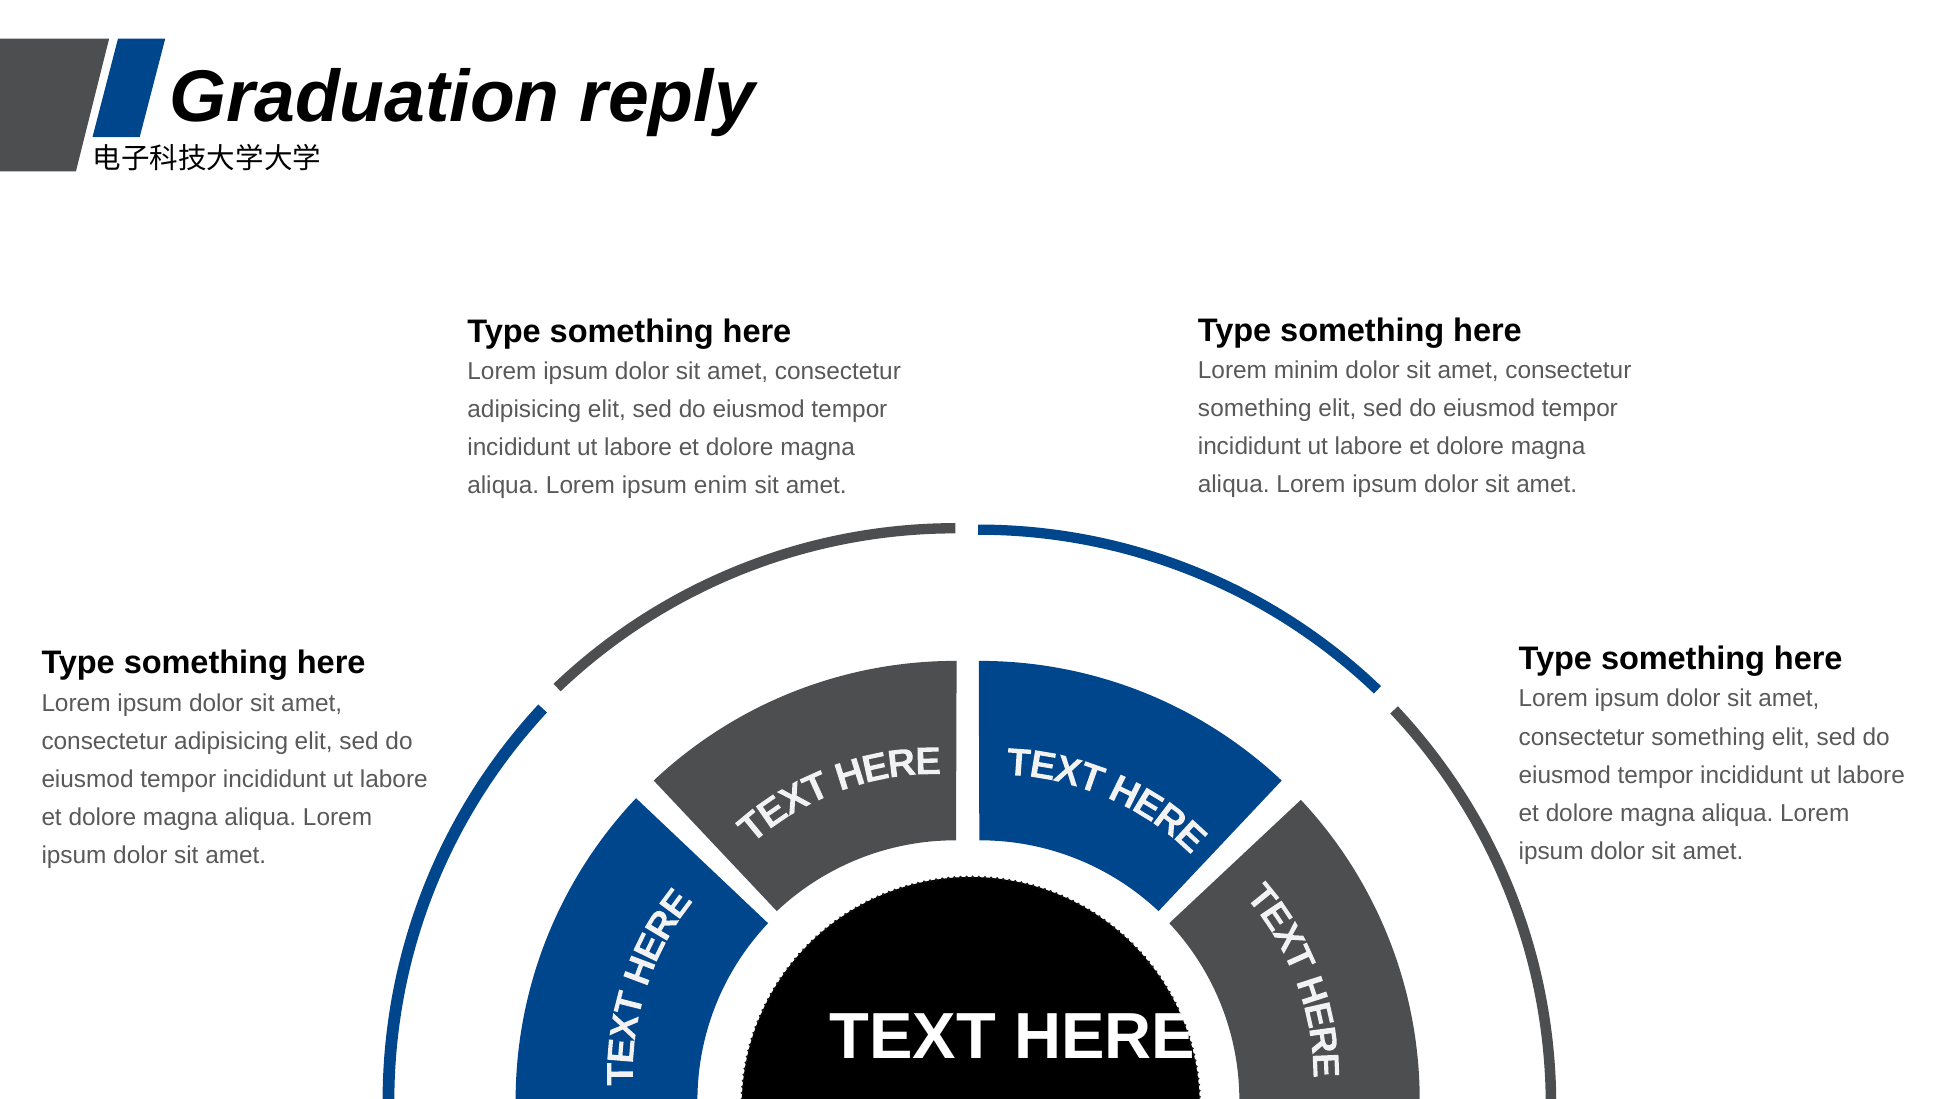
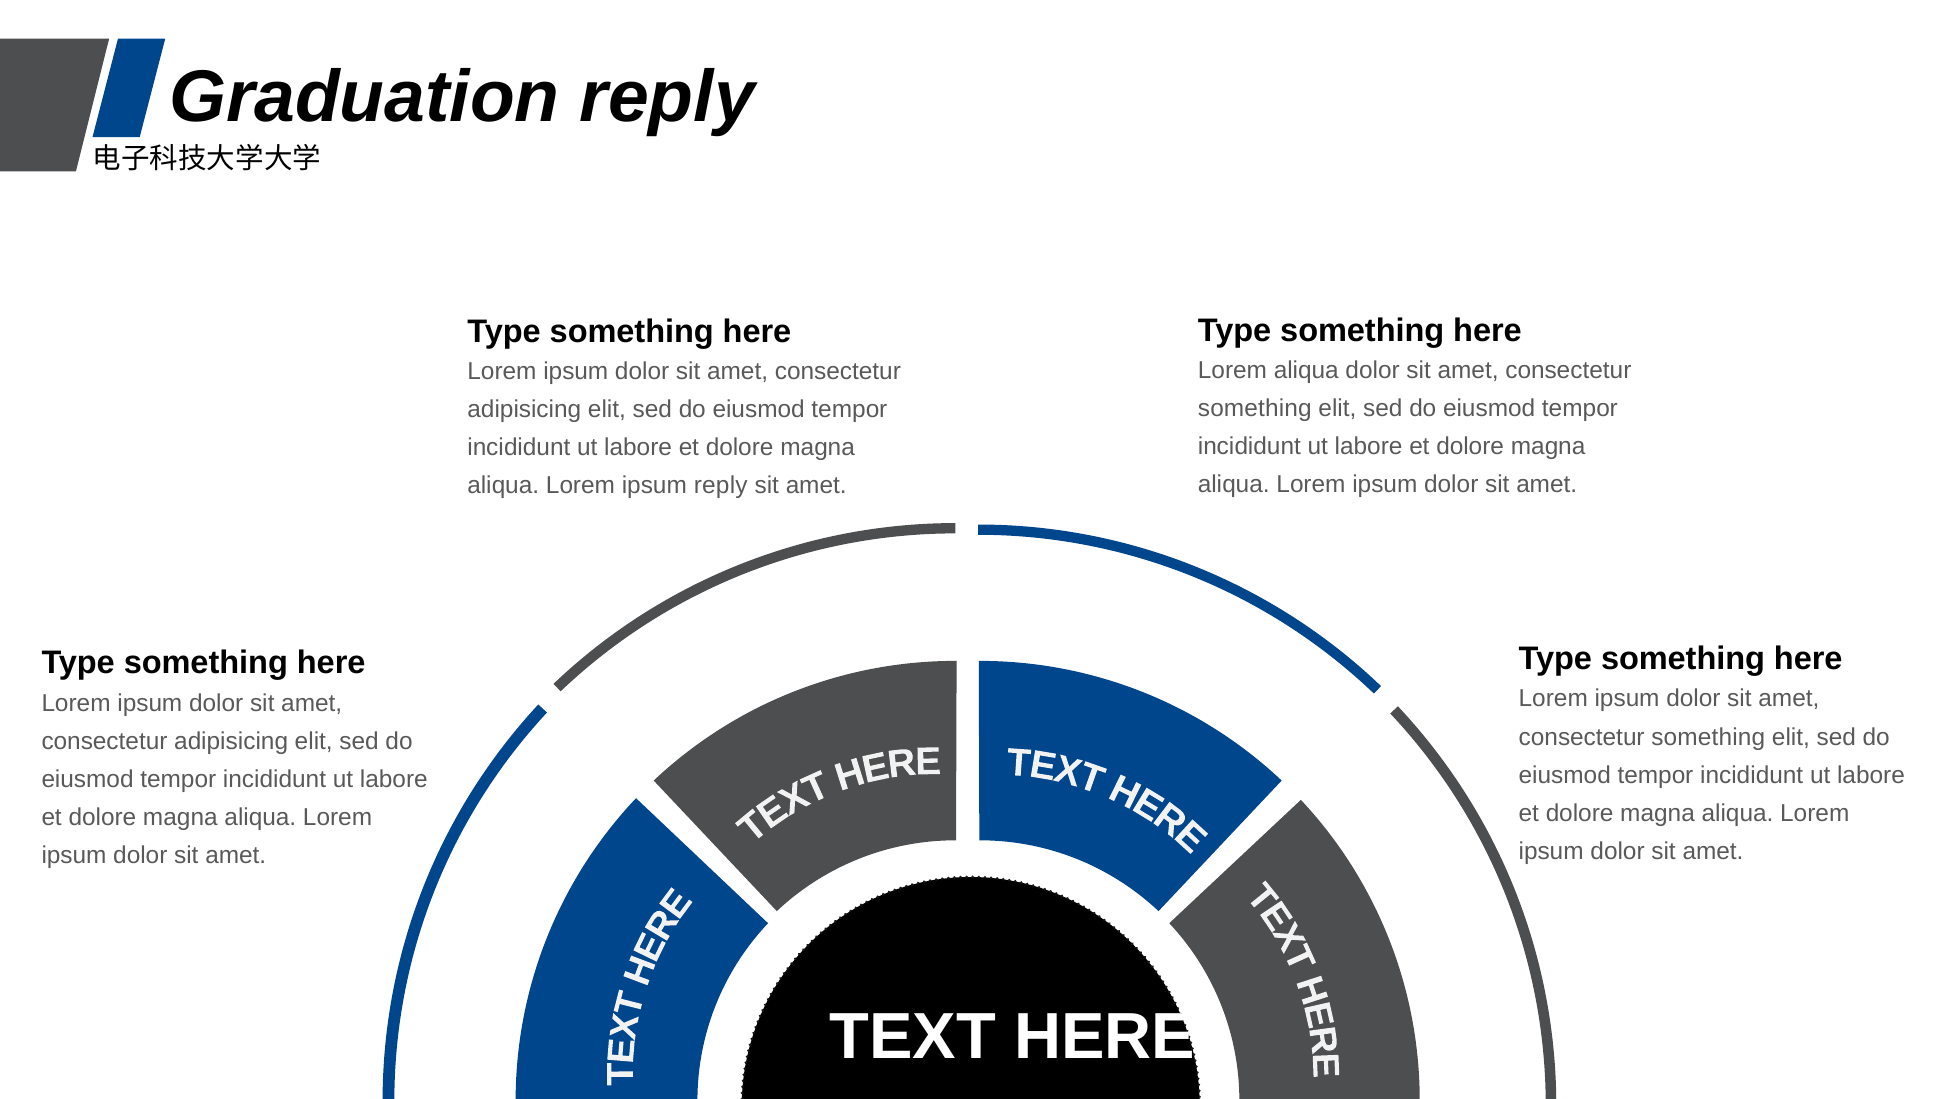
Lorem minim: minim -> aliqua (1306, 371)
ipsum enim: enim -> reply (721, 486)
